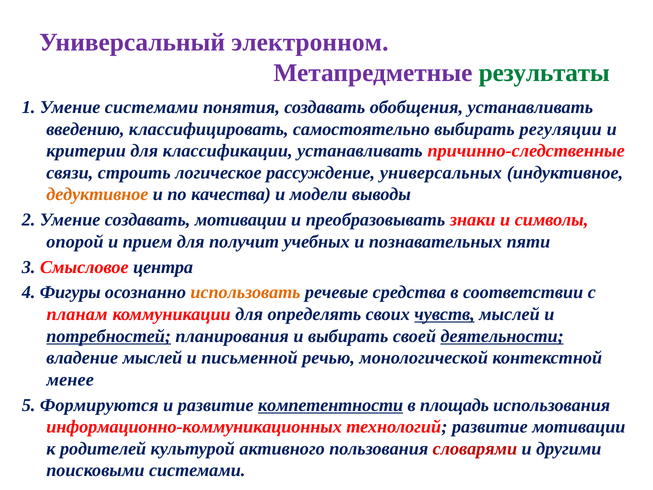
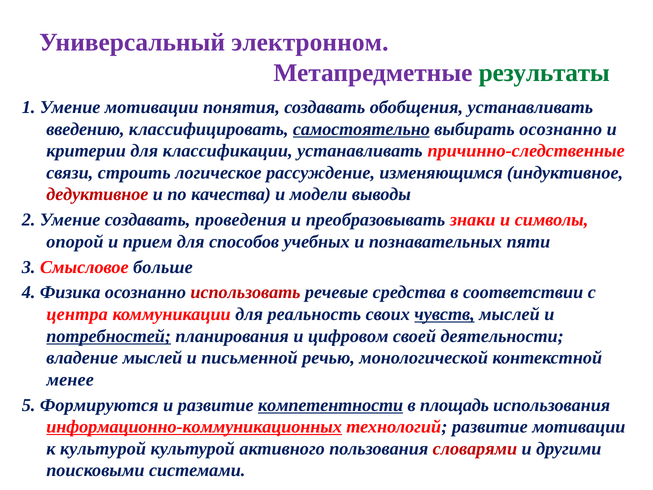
Умение системами: системами -> мотивации (152, 107)
самостоятельно underline: none -> present (361, 129)
выбирать регуляции: регуляции -> осознанно (561, 129)
универсальных: универсальных -> изменяющимся (441, 173)
дедуктивное colour: orange -> red (97, 194)
создавать мотивации: мотивации -> проведения (241, 220)
получит: получит -> способов (244, 242)
центра: центра -> больше (163, 267)
Фигуры: Фигуры -> Физика (70, 292)
использовать colour: orange -> red (245, 292)
планам: планам -> центра (77, 314)
определять: определять -> реальность (314, 314)
и выбирать: выбирать -> цифровом (348, 336)
деятельности underline: present -> none (502, 336)
информационно-коммуникационных underline: none -> present (194, 427)
к родителей: родителей -> культурой (103, 448)
